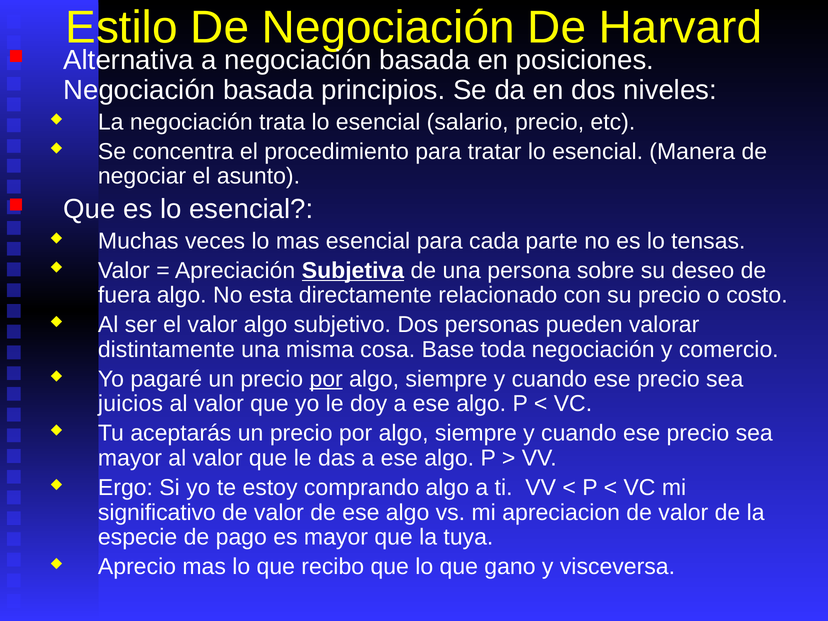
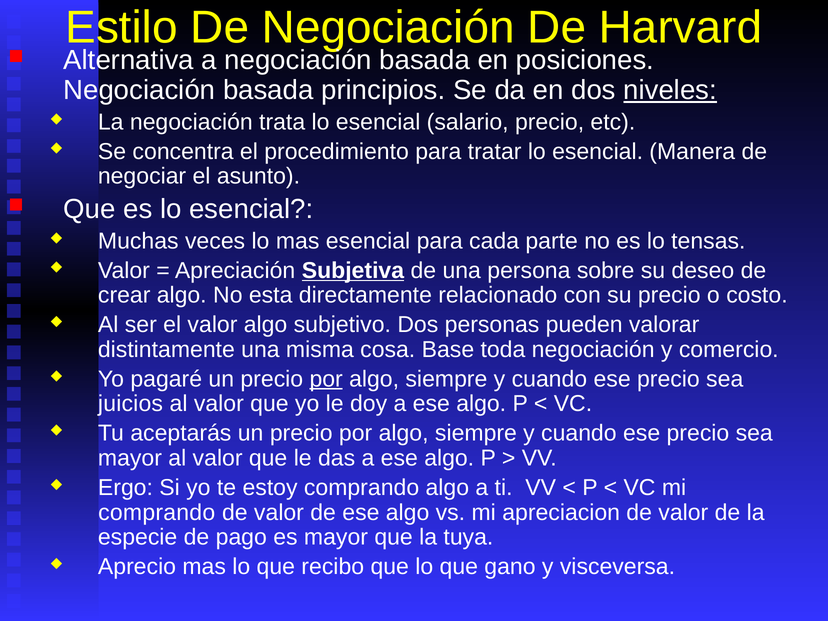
niveles underline: none -> present (670, 90)
fuera: fuera -> crear (124, 295)
significativo: significativo -> comprando (157, 512)
